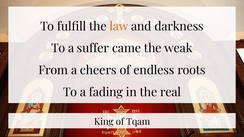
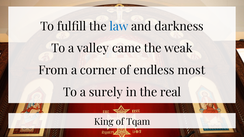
law colour: orange -> blue (119, 26)
suffer: suffer -> valley (93, 48)
cheers: cheers -> corner (98, 70)
roots: roots -> most (191, 70)
fading: fading -> surely (106, 92)
